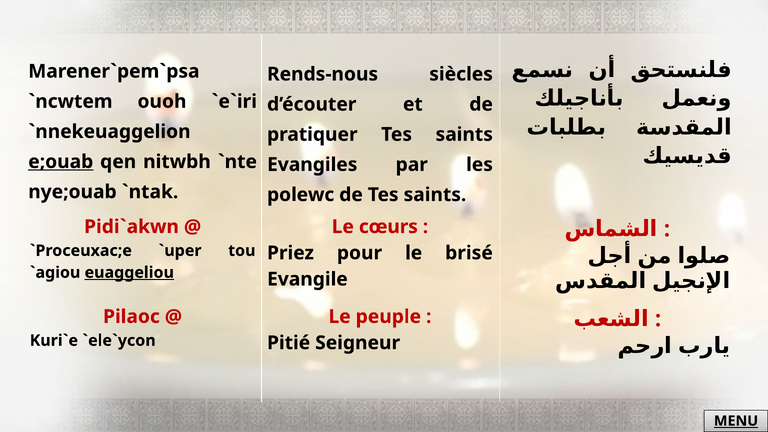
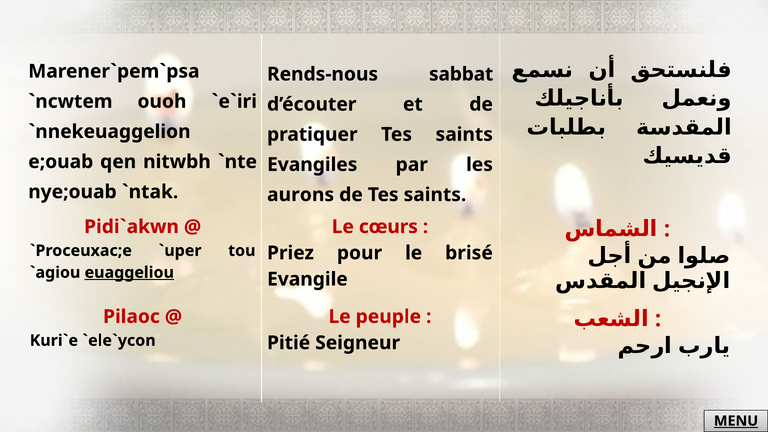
siècles: siècles -> sabbat (461, 74)
e;ouab underline: present -> none (61, 162)
polewc: polewc -> aurons (301, 195)
